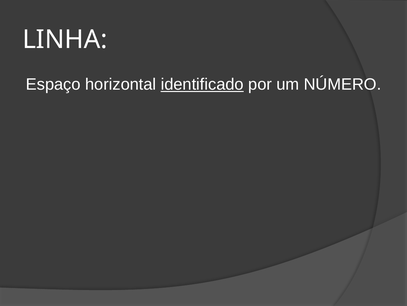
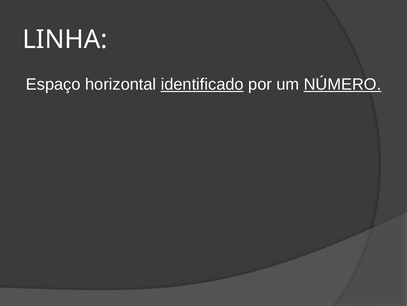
NÚMERO underline: none -> present (343, 84)
